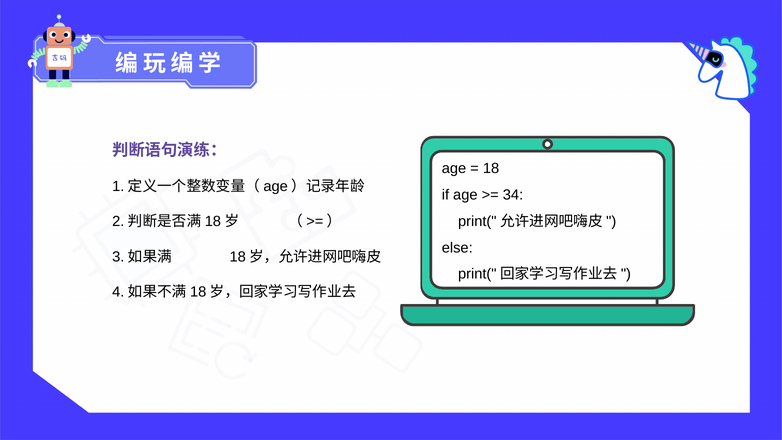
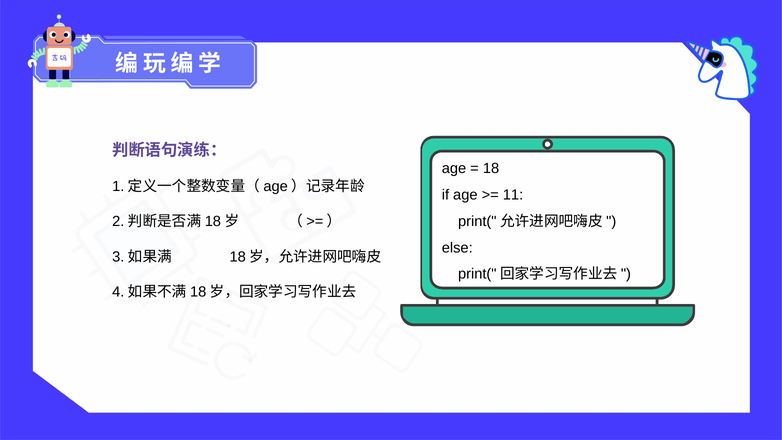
34: 34 -> 11 (513, 195)
